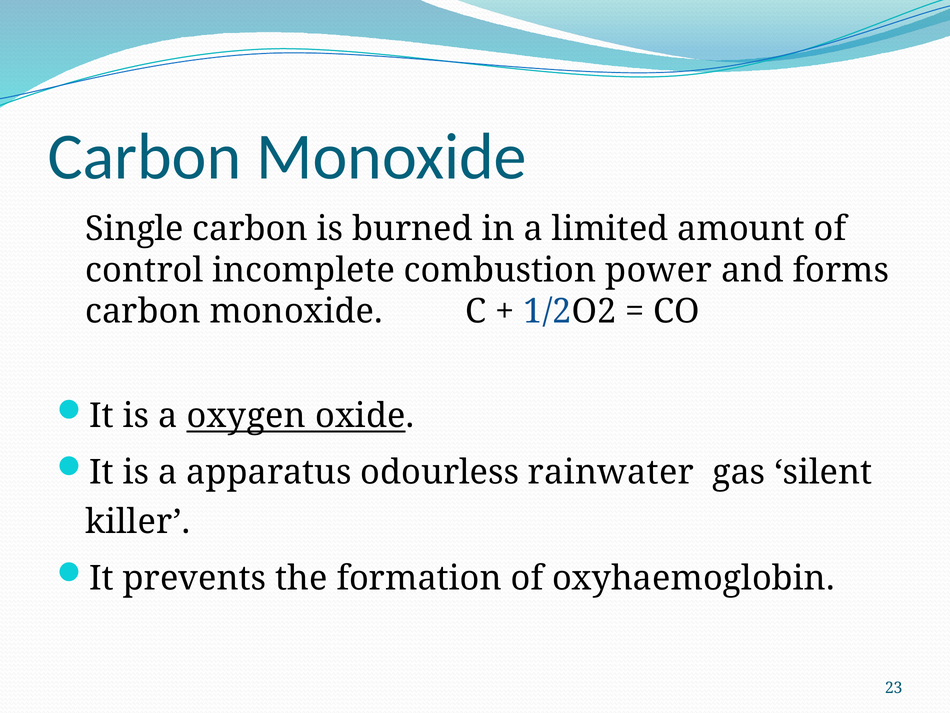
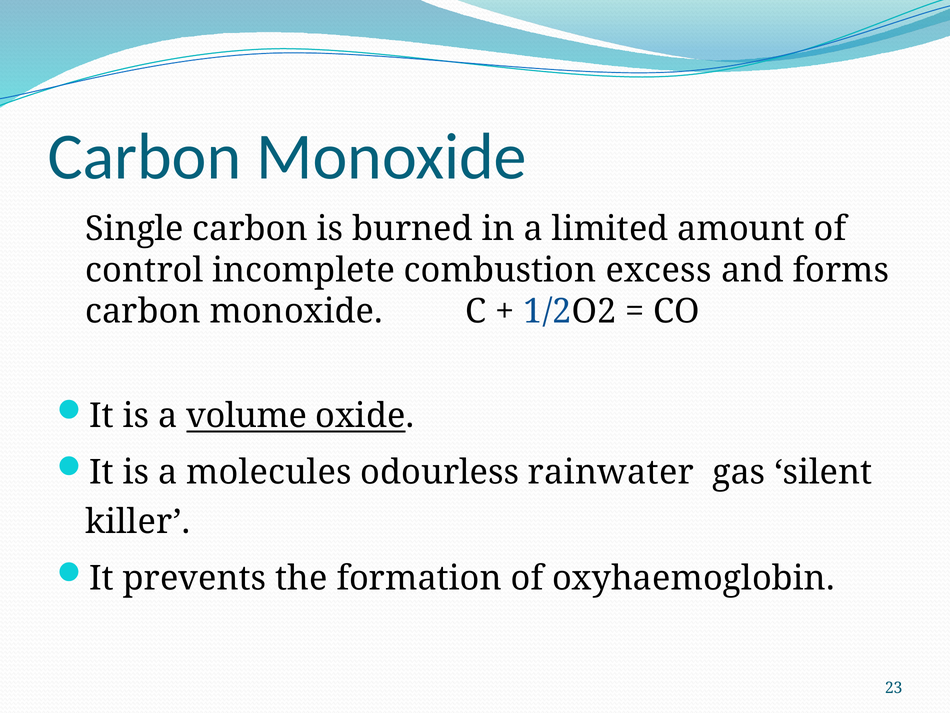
power: power -> excess (659, 270)
oxygen: oxygen -> volume (247, 416)
apparatus: apparatus -> molecules (269, 472)
